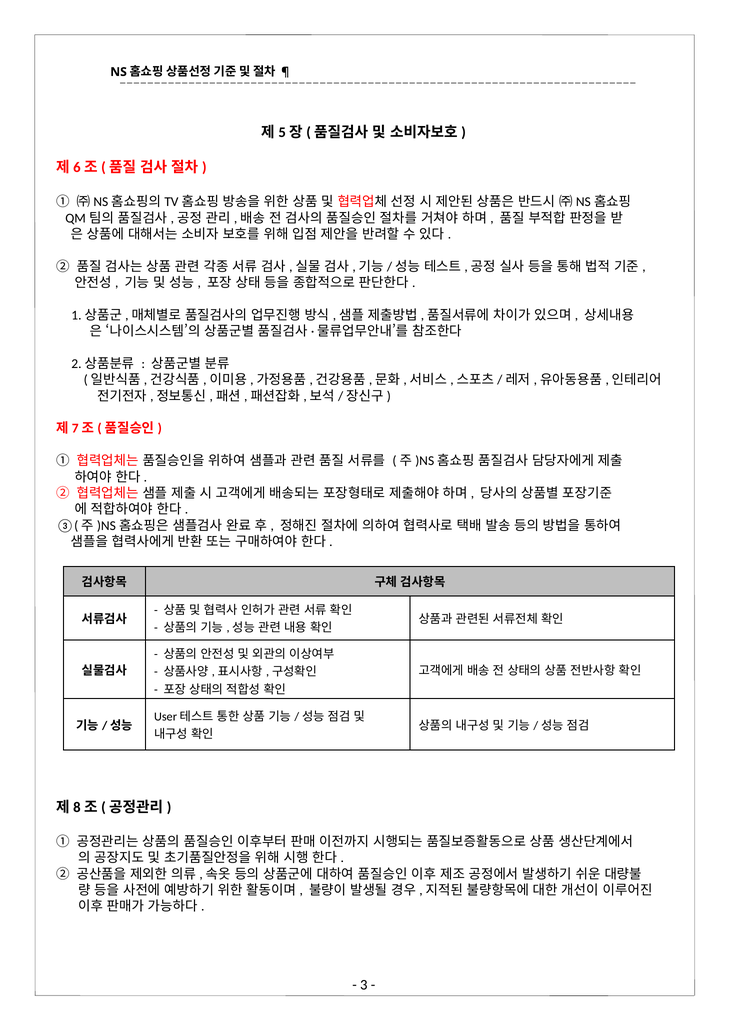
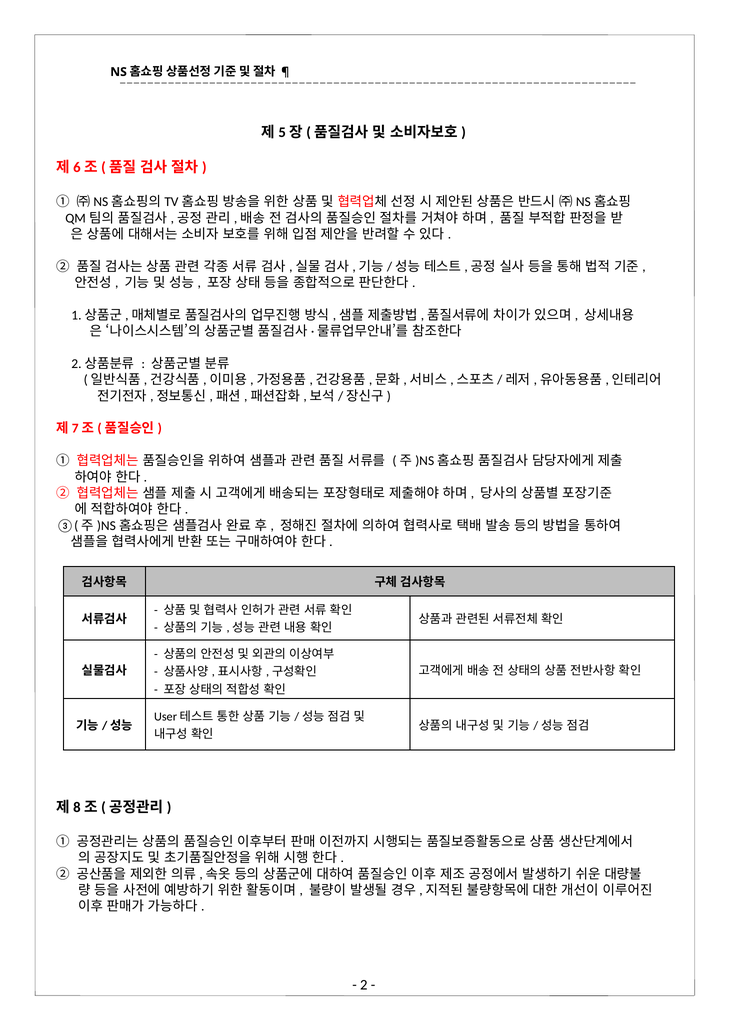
3: 3 -> 2 (364, 985)
